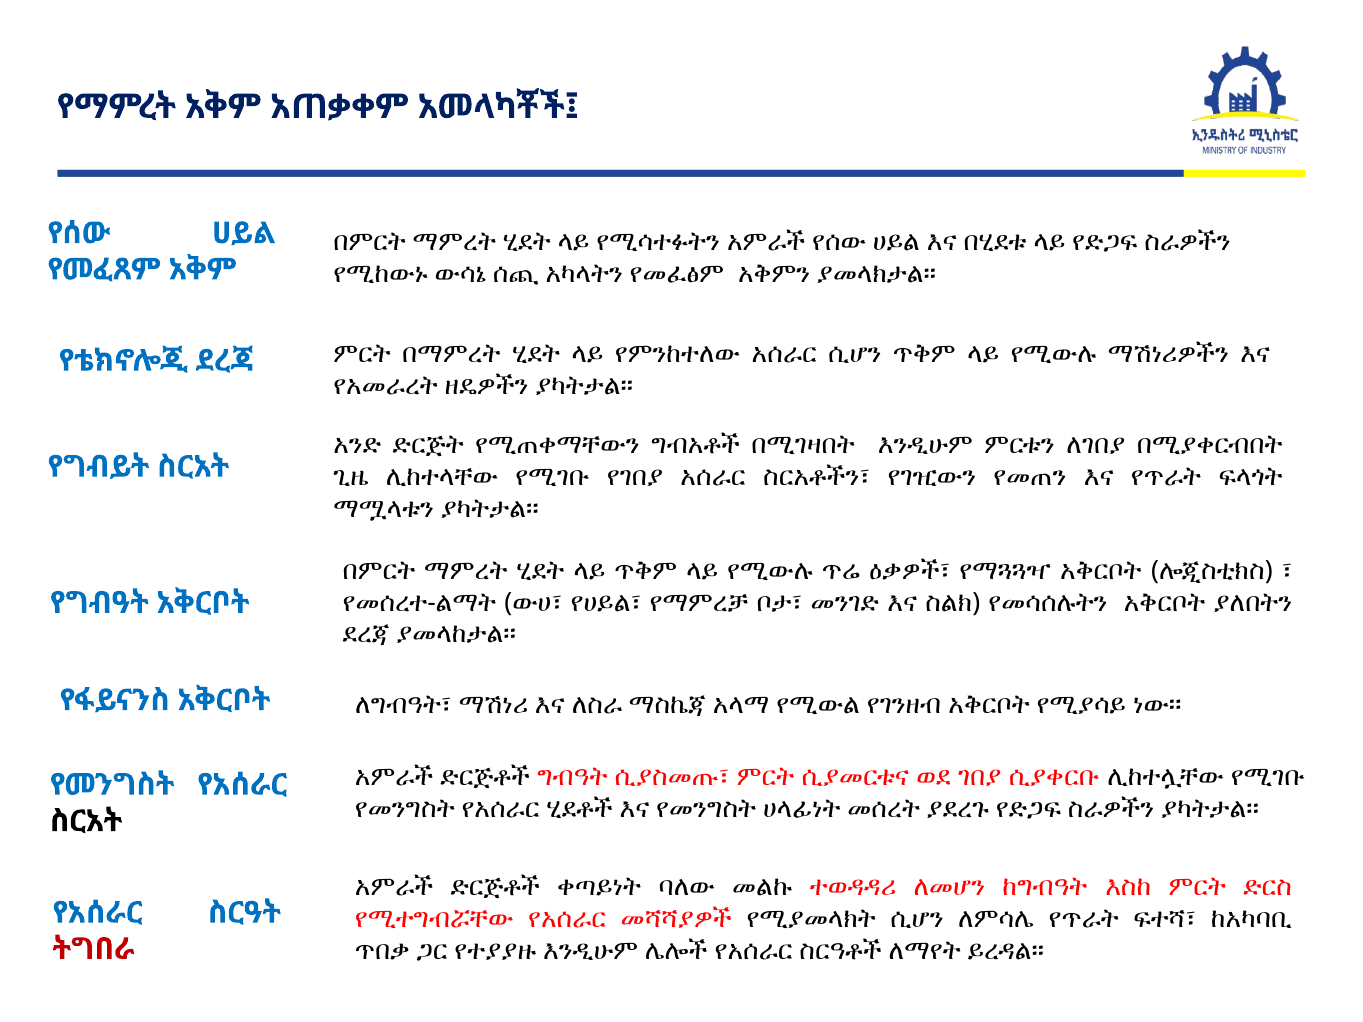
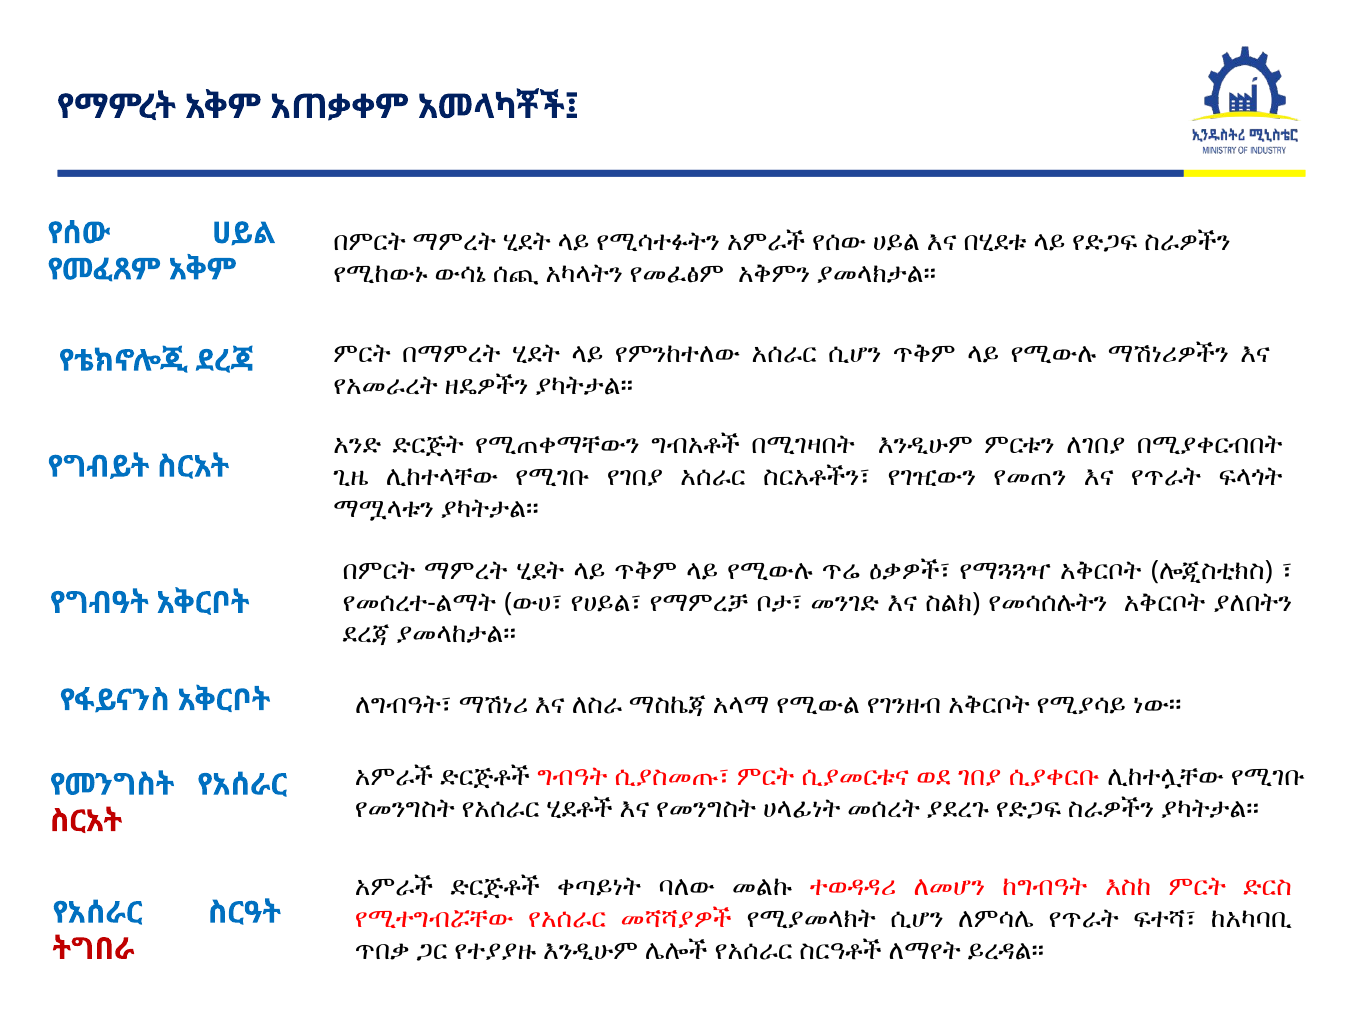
ስርአት colour: black -> red (86, 821)
